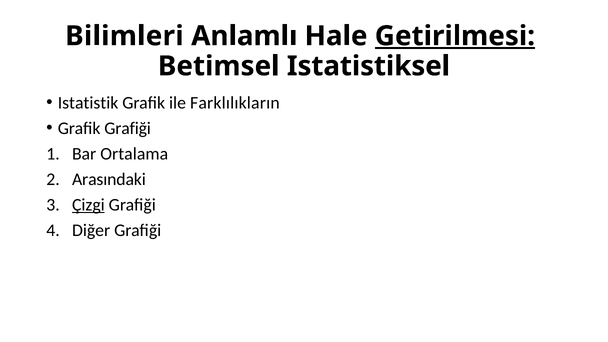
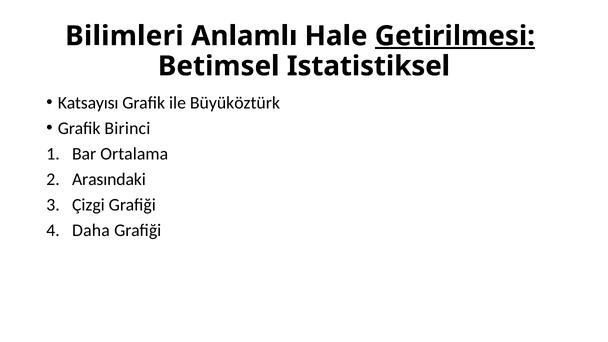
Istatistik: Istatistik -> Katsayısı (88, 103)
Farklılıkların: Farklılıkların -> Büyüköztürk (235, 103)
Grafik Grafiği: Grafiği -> Birinci (127, 128)
Çizgi underline: present -> none (88, 205)
Diğer: Diğer -> Daha (91, 230)
